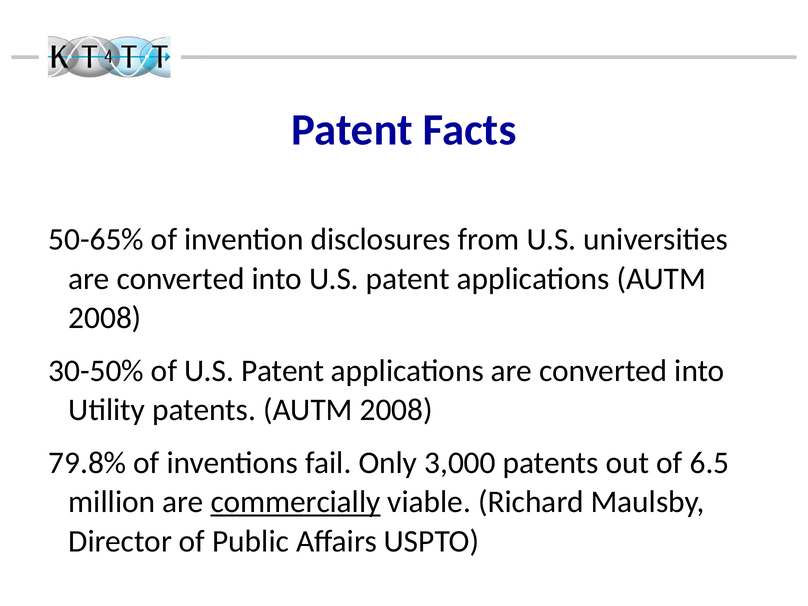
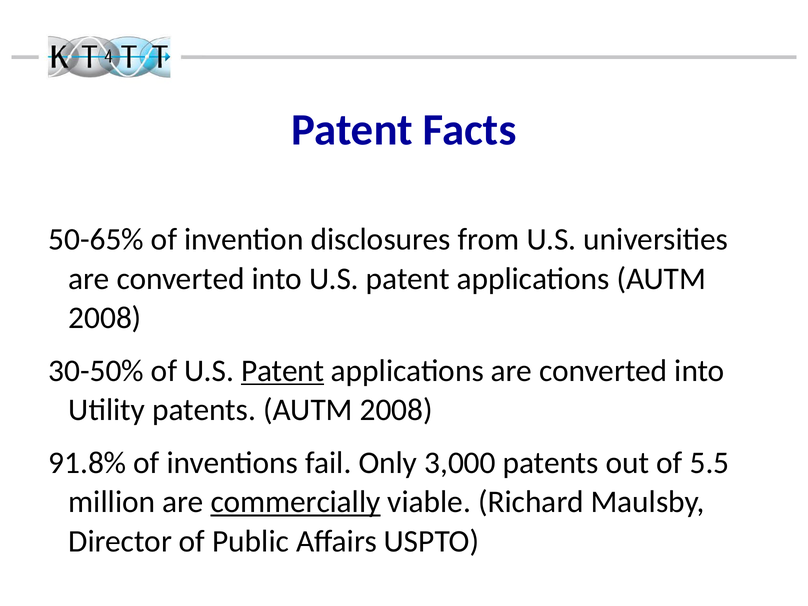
Patent underline: none -> present (283, 371)
79.8%: 79.8% -> 91.8% (87, 463)
6.5: 6.5 -> 5.5 (710, 463)
